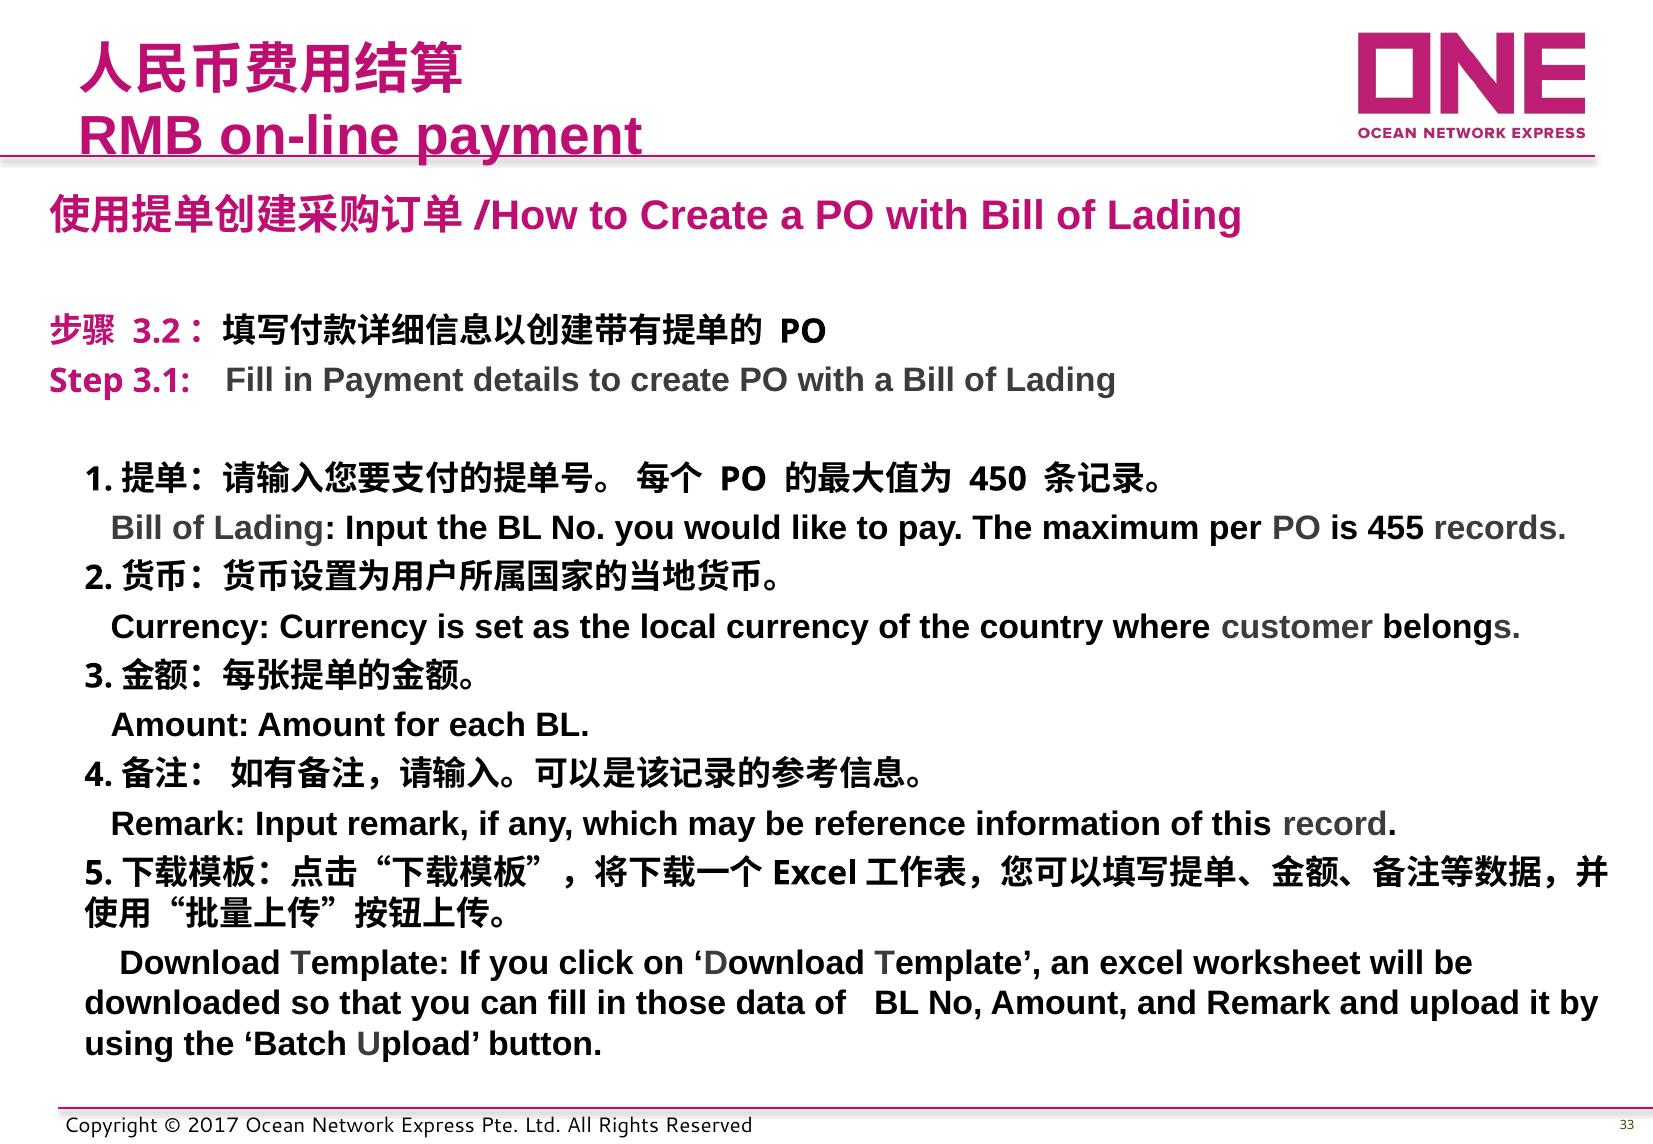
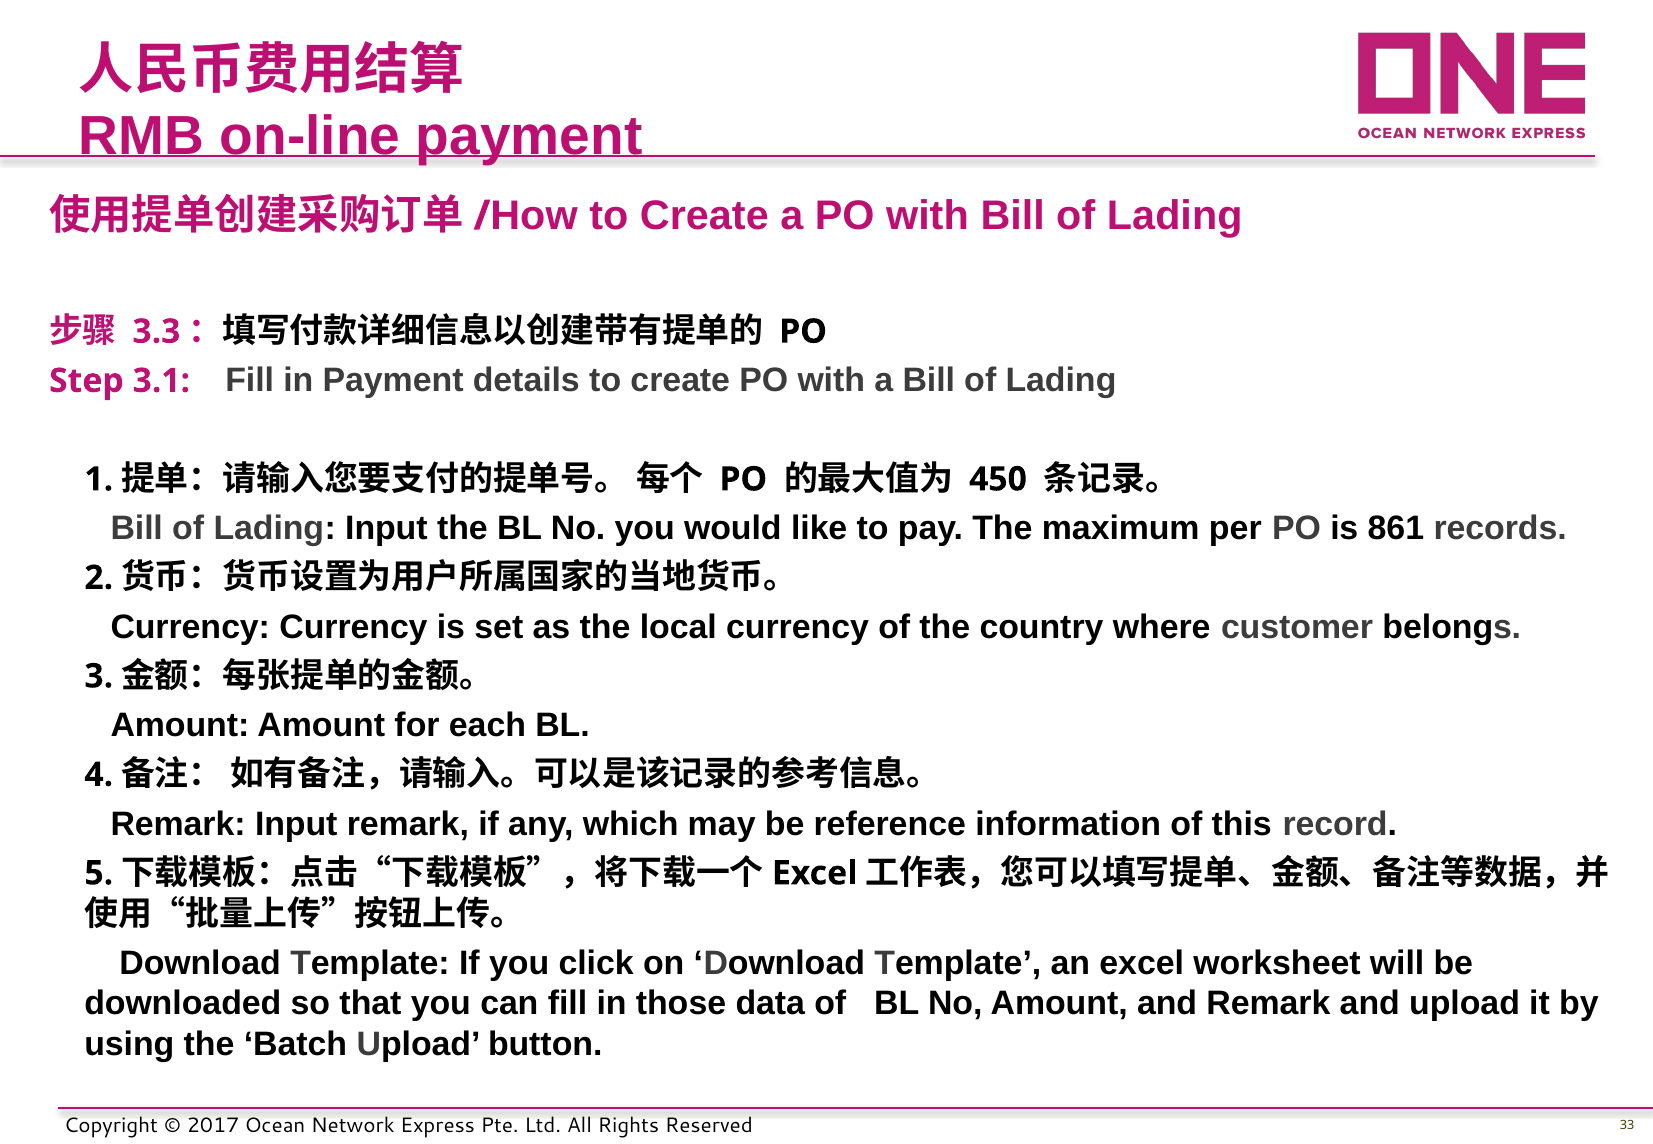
3.2: 3.2 -> 3.3 (156, 332)
455: 455 -> 861 (1396, 529)
